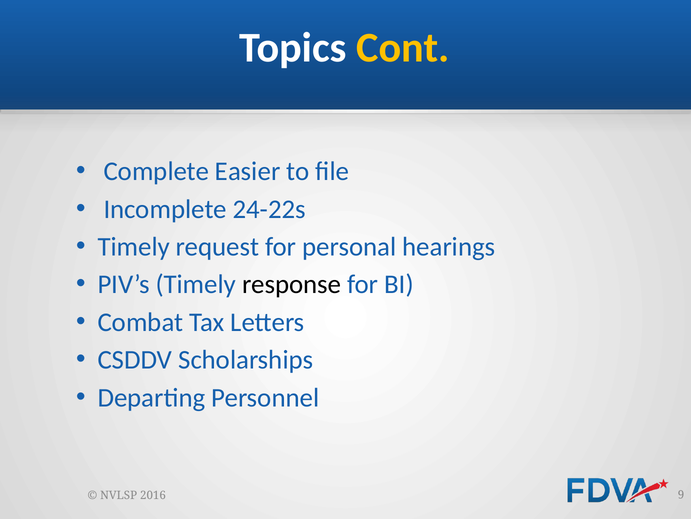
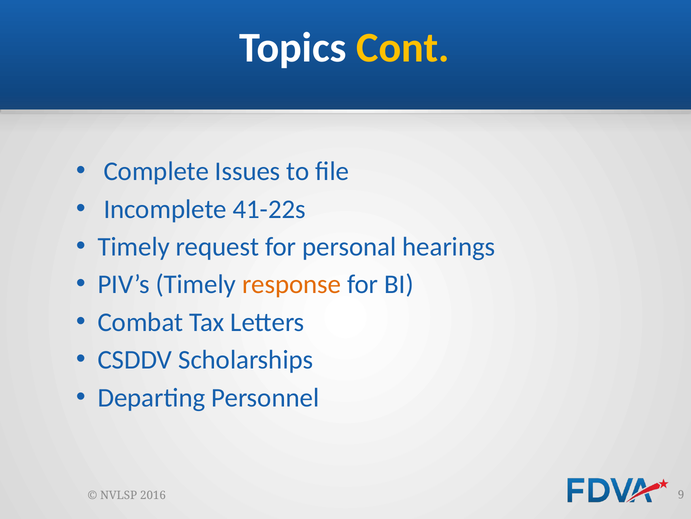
Easier: Easier -> Issues (248, 171)
24-22s: 24-22s -> 41-22s (269, 209)
response colour: black -> orange (292, 284)
